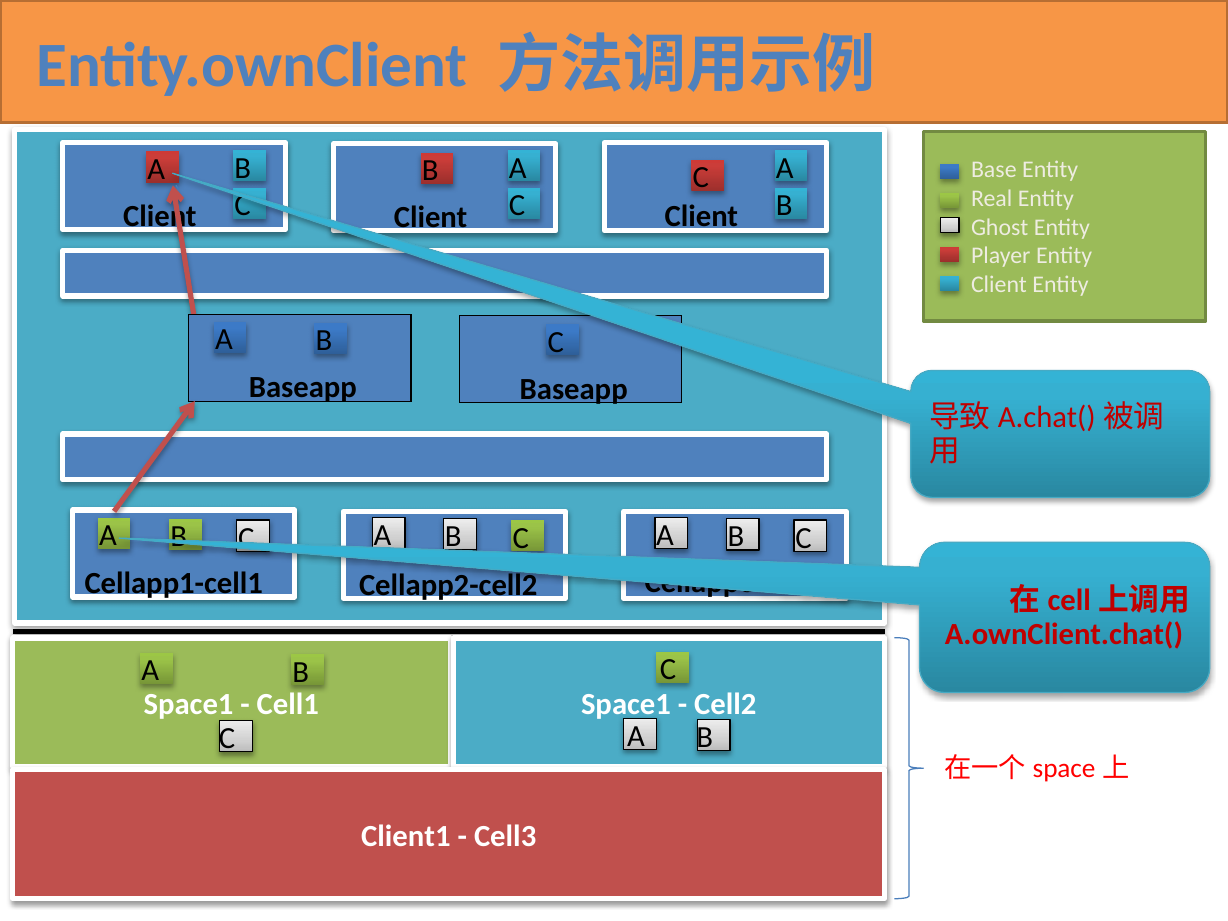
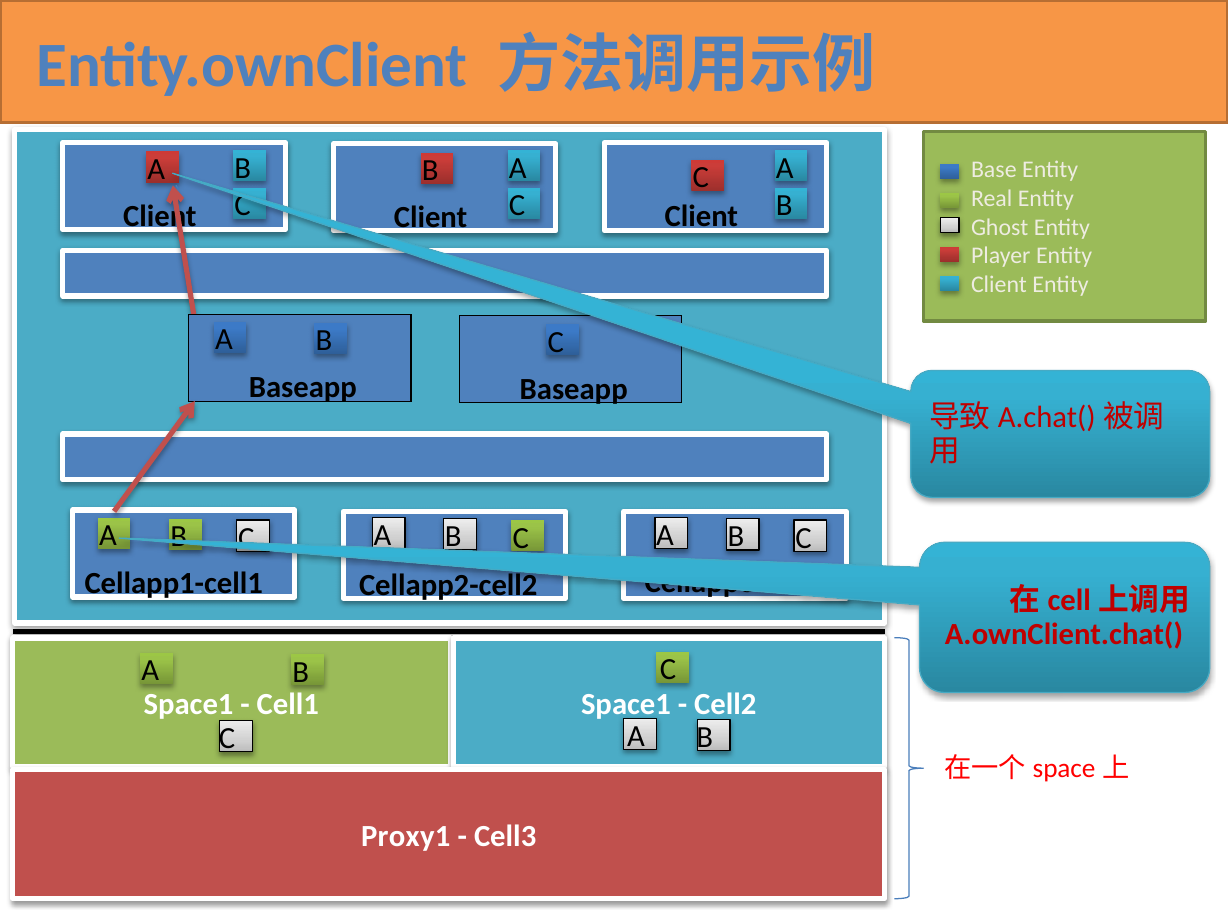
Client1: Client1 -> Proxy1 (406, 836)
